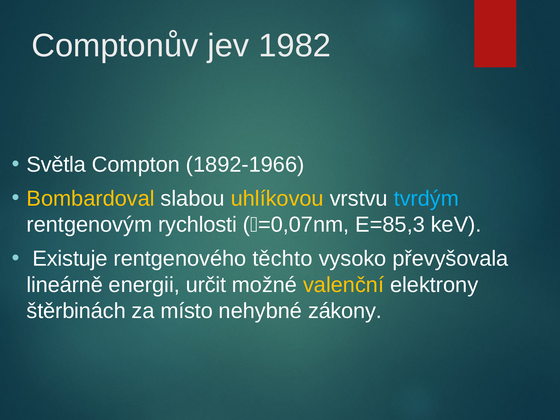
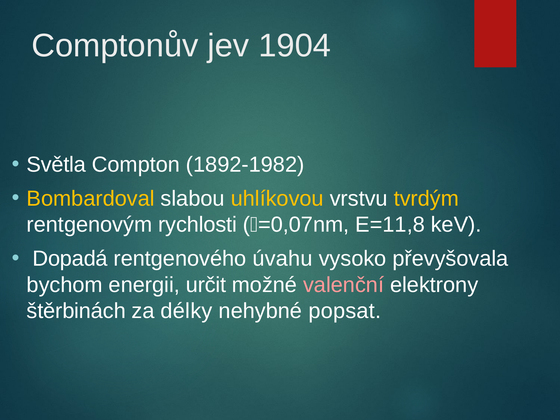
1982: 1982 -> 1904 (295, 46)
1892-1966: 1892-1966 -> 1892-1982 (245, 165)
tvrdým colour: light blue -> yellow (426, 199)
E=85,3: E=85,3 -> E=11,8 (390, 225)
Existuje: Existuje -> Dopadá (70, 259)
těchto: těchto -> úvahu (282, 259)
lineárně: lineárně -> bychom (65, 285)
valenční colour: yellow -> pink (344, 285)
místo: místo -> délky (186, 311)
zákony: zákony -> popsat (345, 311)
